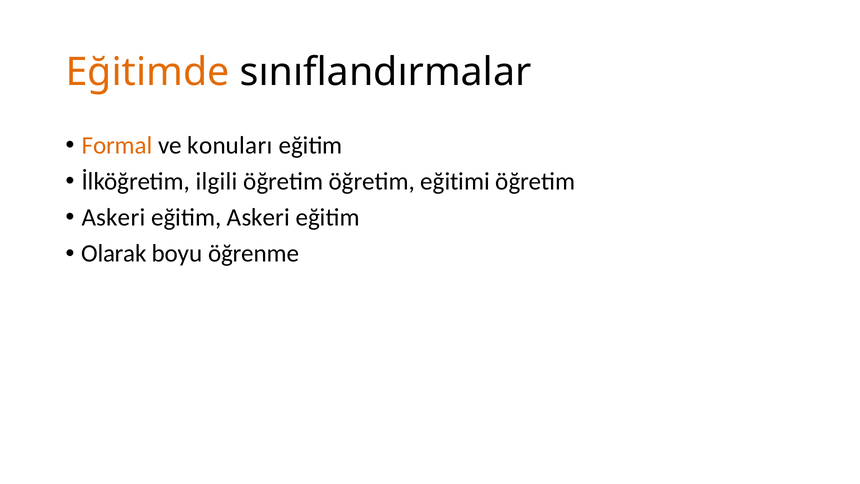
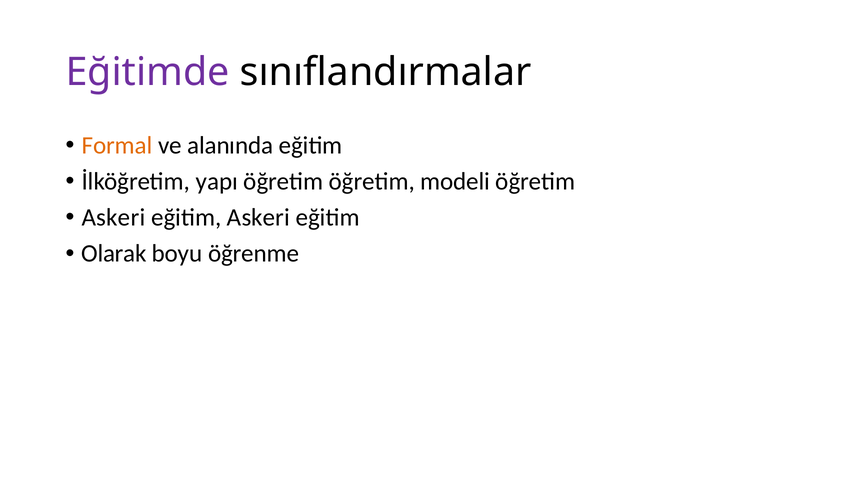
Eğitimde colour: orange -> purple (148, 72)
konuları: konuları -> alanında (230, 145)
ilgili: ilgili -> yapı (217, 181)
eğitimi: eğitimi -> modeli (455, 181)
